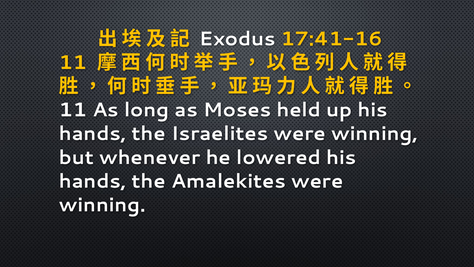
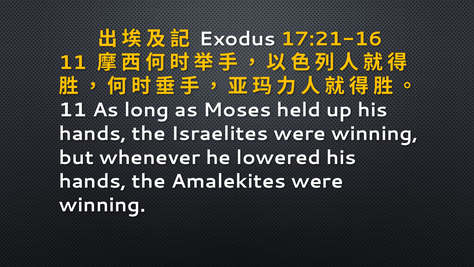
17:41-16: 17:41-16 -> 17:21-16 (332, 39)
